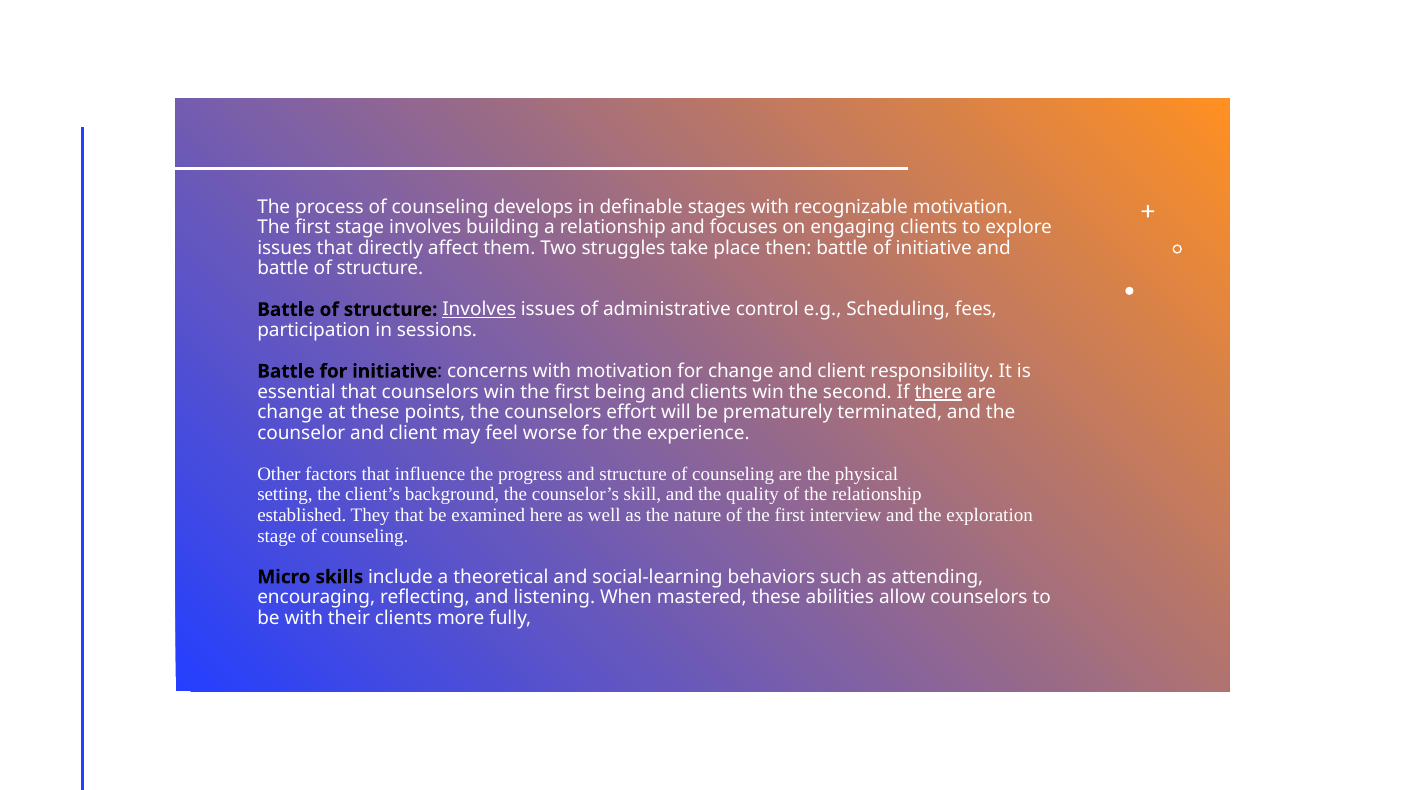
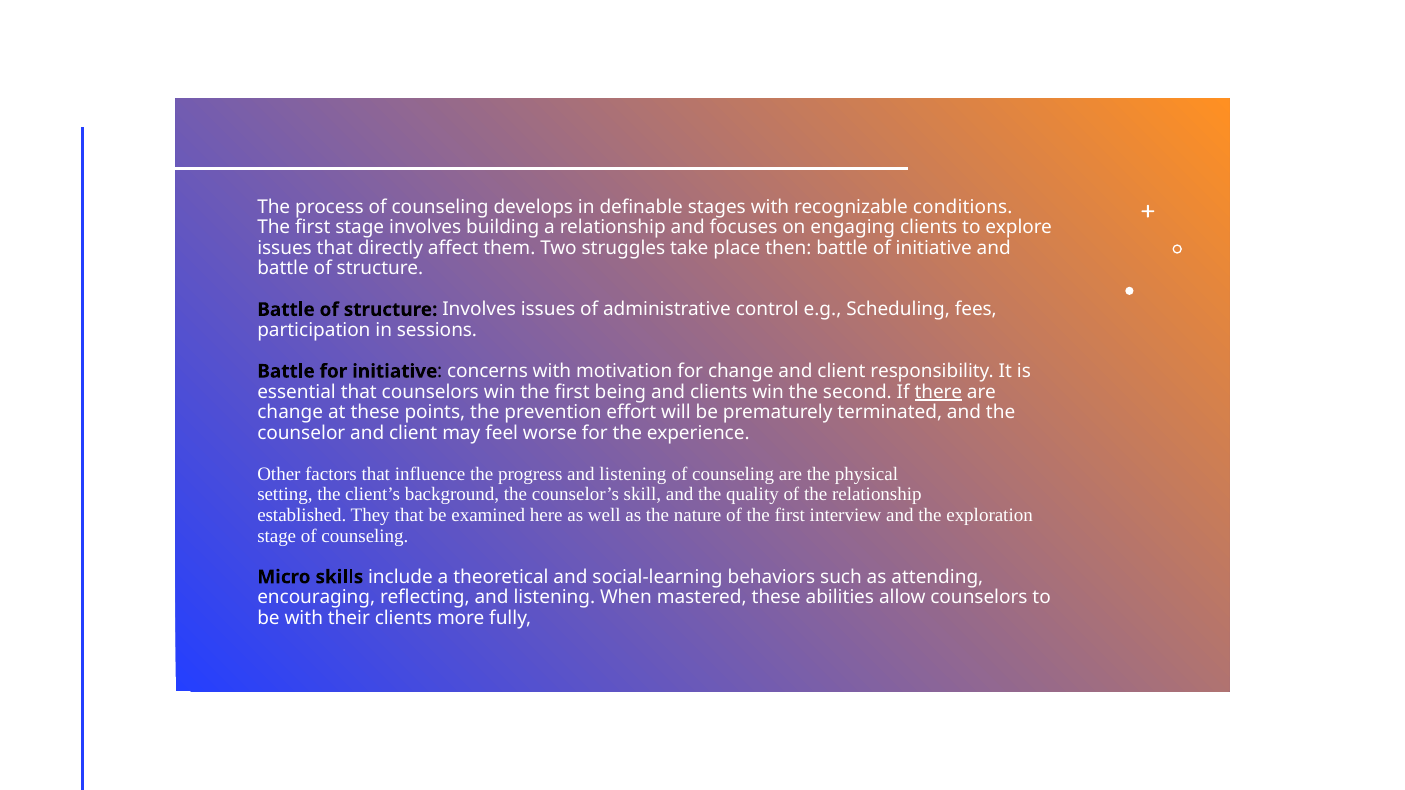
recognizable motivation: motivation -> conditions (963, 207)
Involves underline: present -> none (479, 310)
the counselors: counselors -> prevention (553, 413)
progress and structure: structure -> listening (633, 474)
